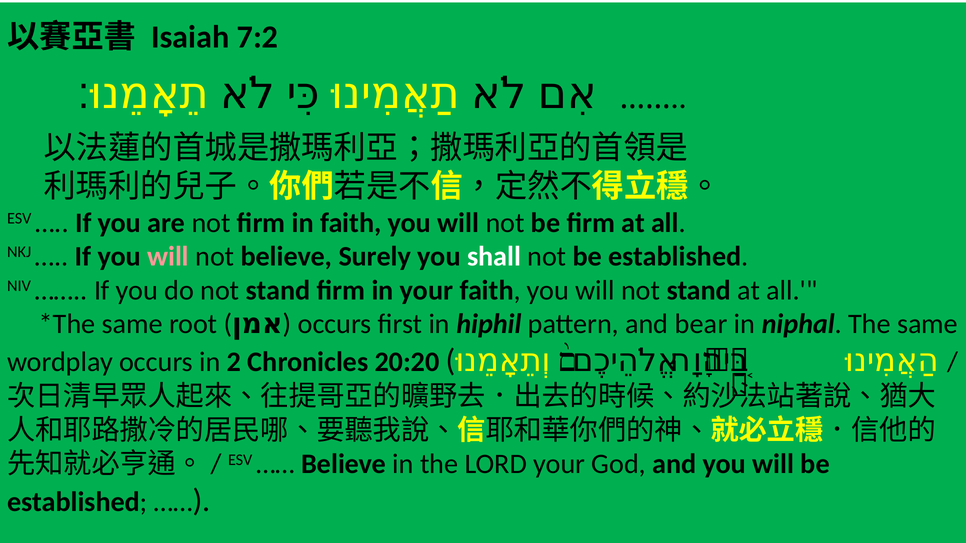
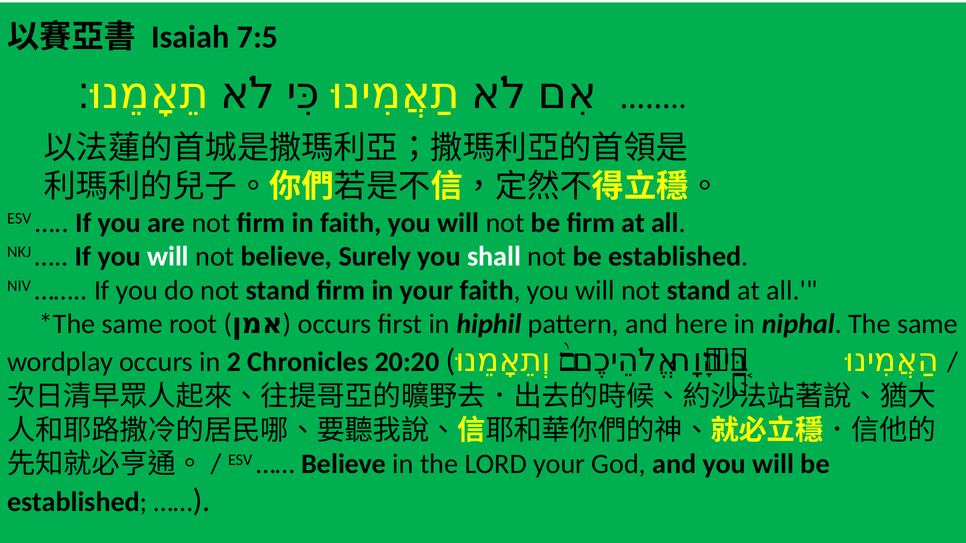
7:2: 7:2 -> 7:5 (257, 37)
will colour: pink -> white (168, 257)
bear: bear -> here (701, 324)
